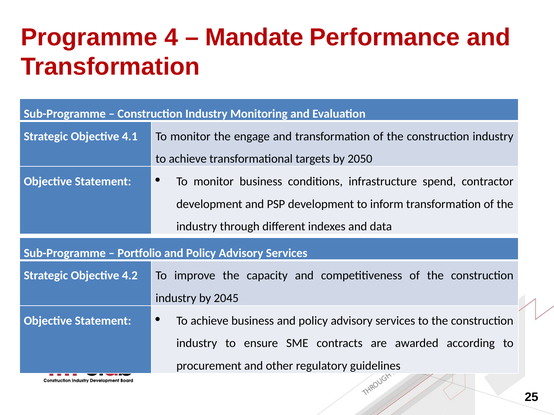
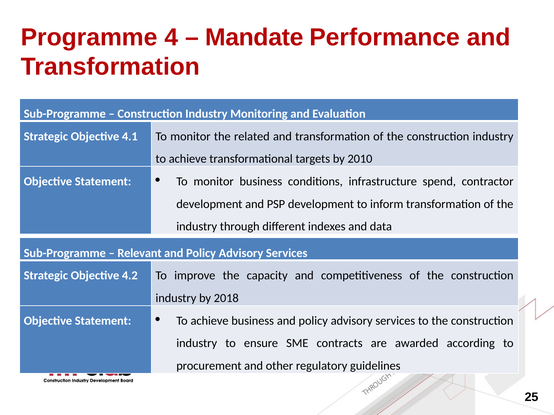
engage: engage -> related (252, 136)
2050: 2050 -> 2010 (360, 159)
Portfolio: Portfolio -> Relevant (140, 253)
2045: 2045 -> 2018 (226, 298)
